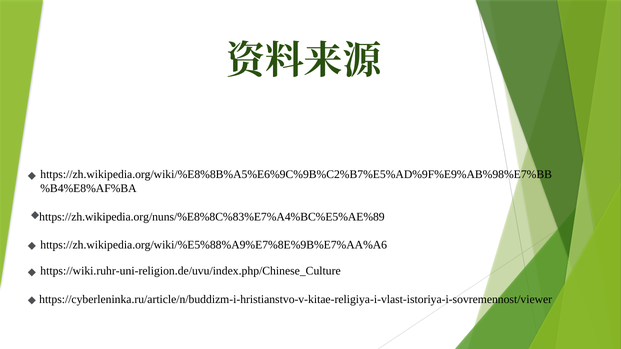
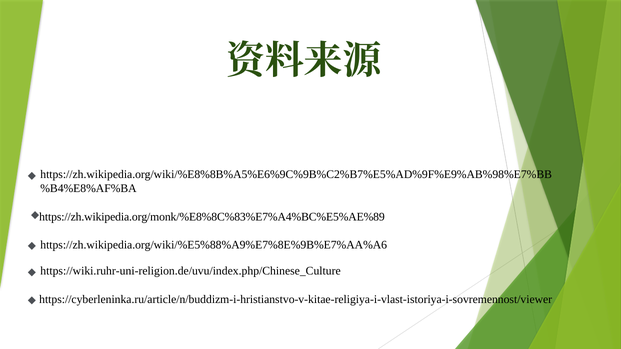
https://zh.wikipedia.org/nuns/%E8%8C%83%E7%A4%BC%E5%AE%89: https://zh.wikipedia.org/nuns/%E8%8C%83%E7%A4%BC%E5%AE%89 -> https://zh.wikipedia.org/monk/%E8%8C%83%E7%A4%BC%E5%AE%89 (212, 217)
